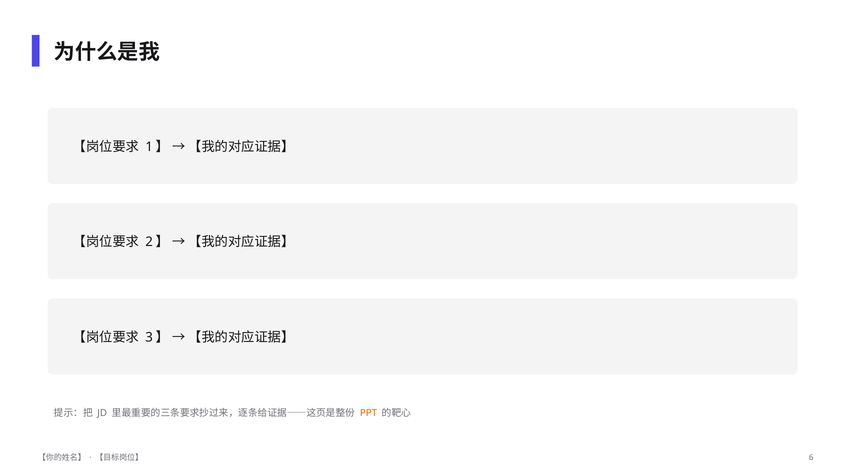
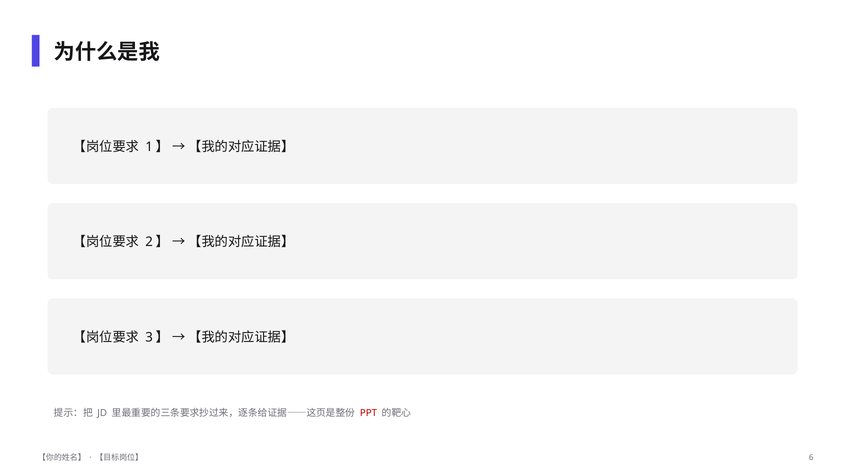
PPT colour: orange -> red (369, 414)
